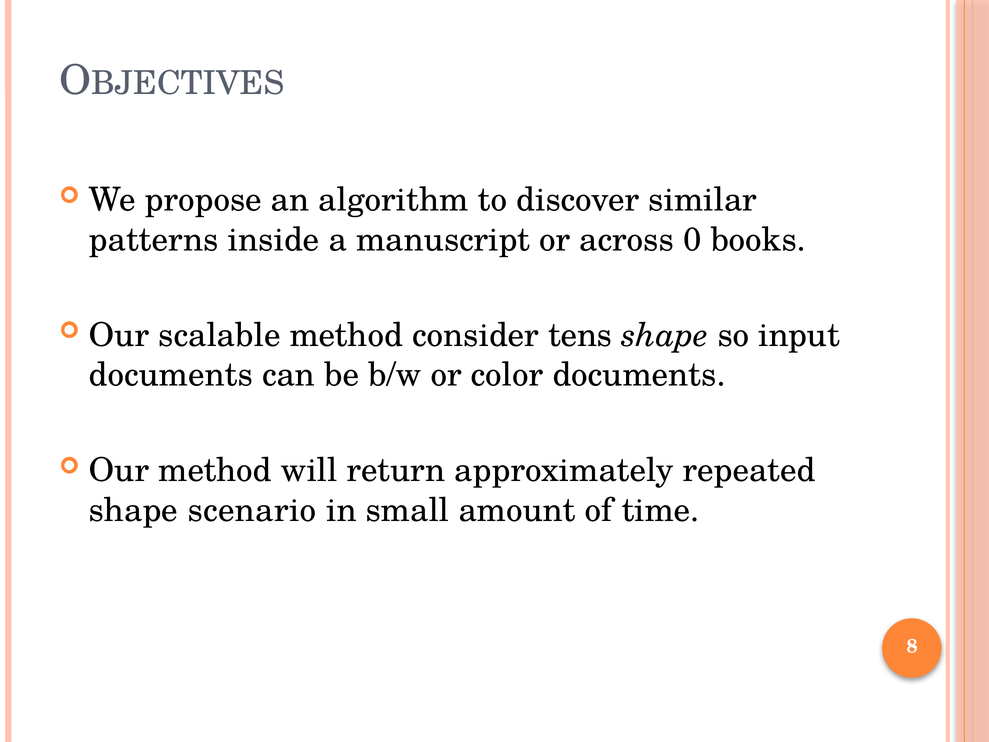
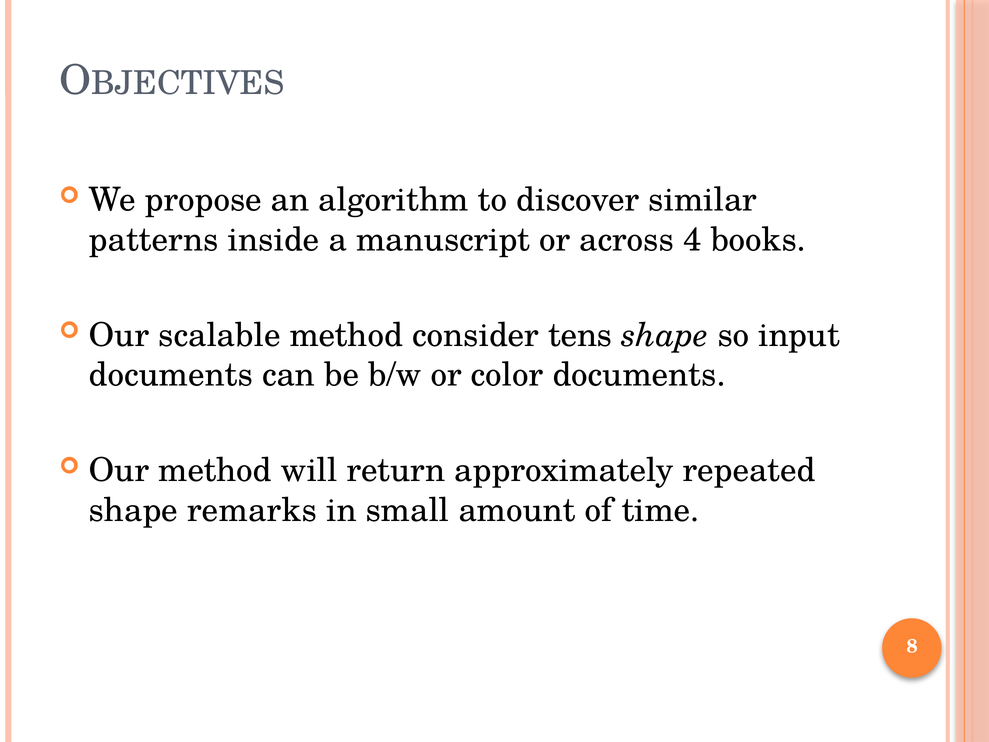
0: 0 -> 4 (692, 240)
scenario: scenario -> remarks (252, 510)
